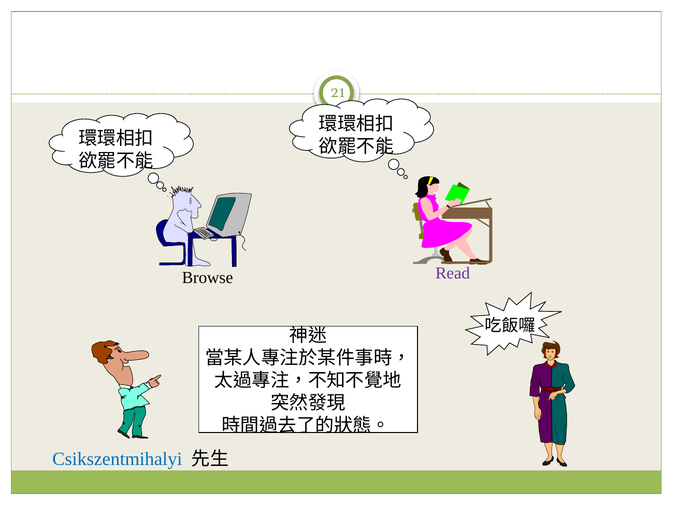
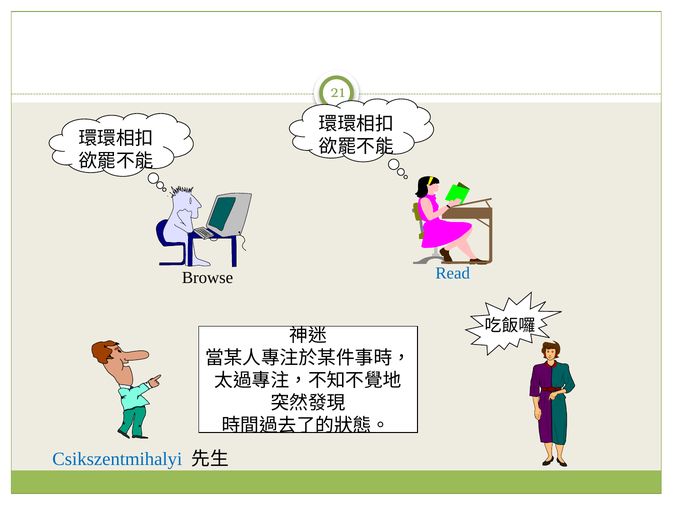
Read colour: purple -> blue (453, 273)
